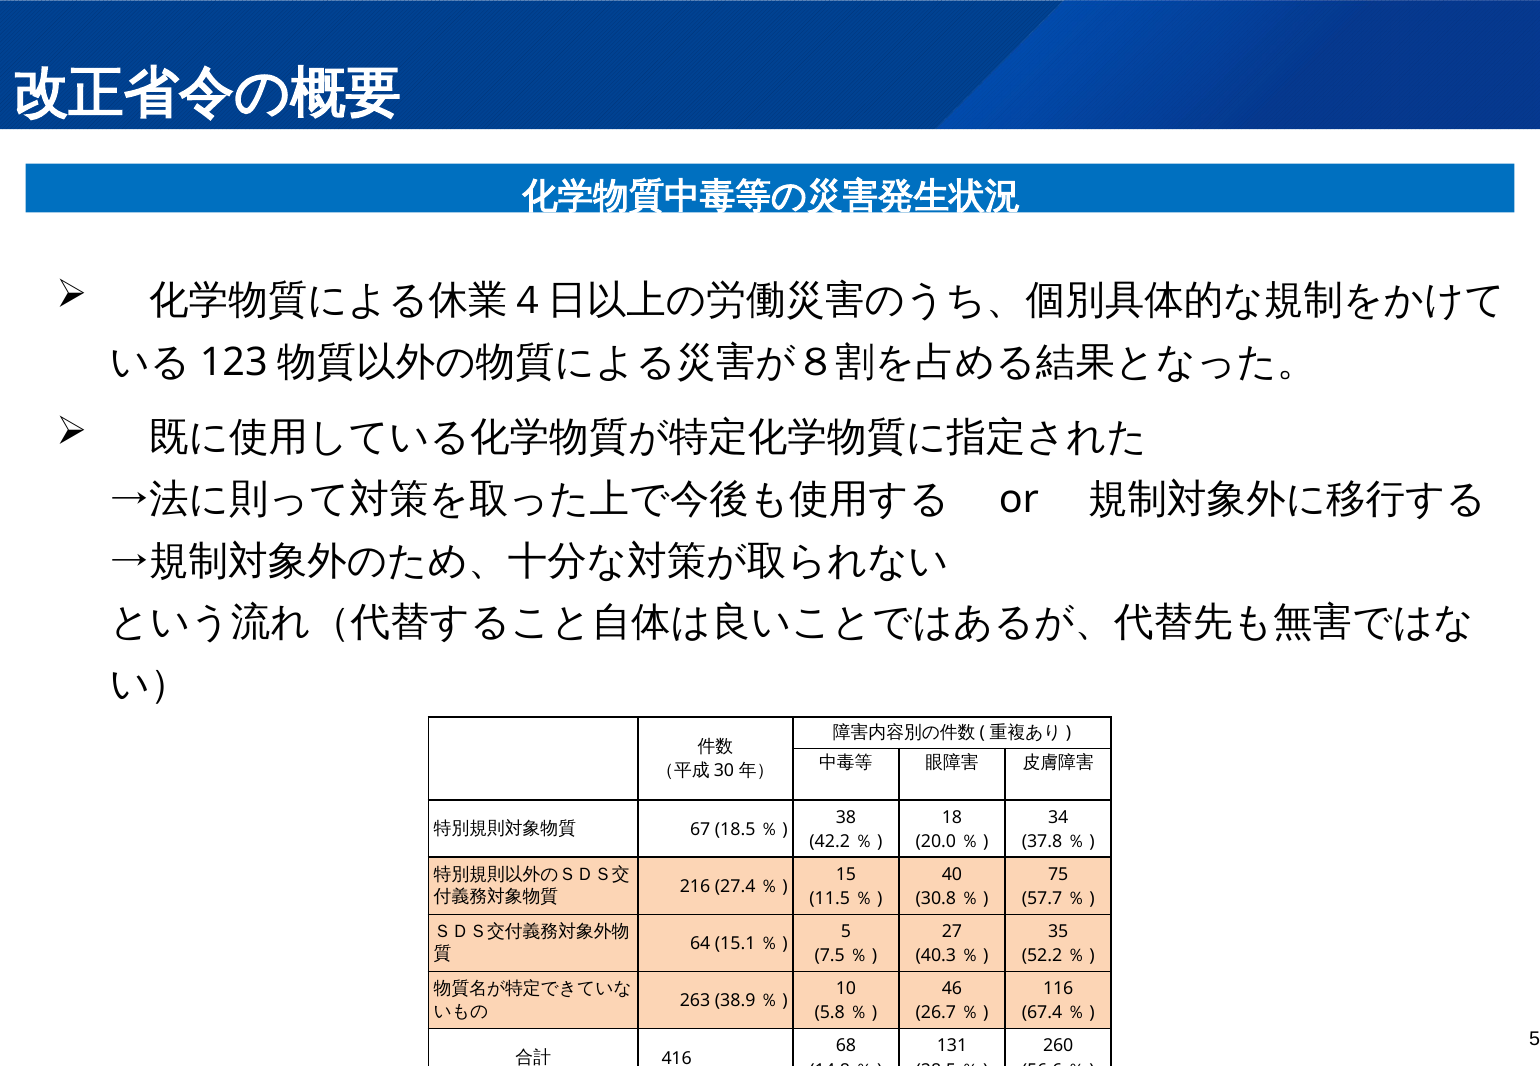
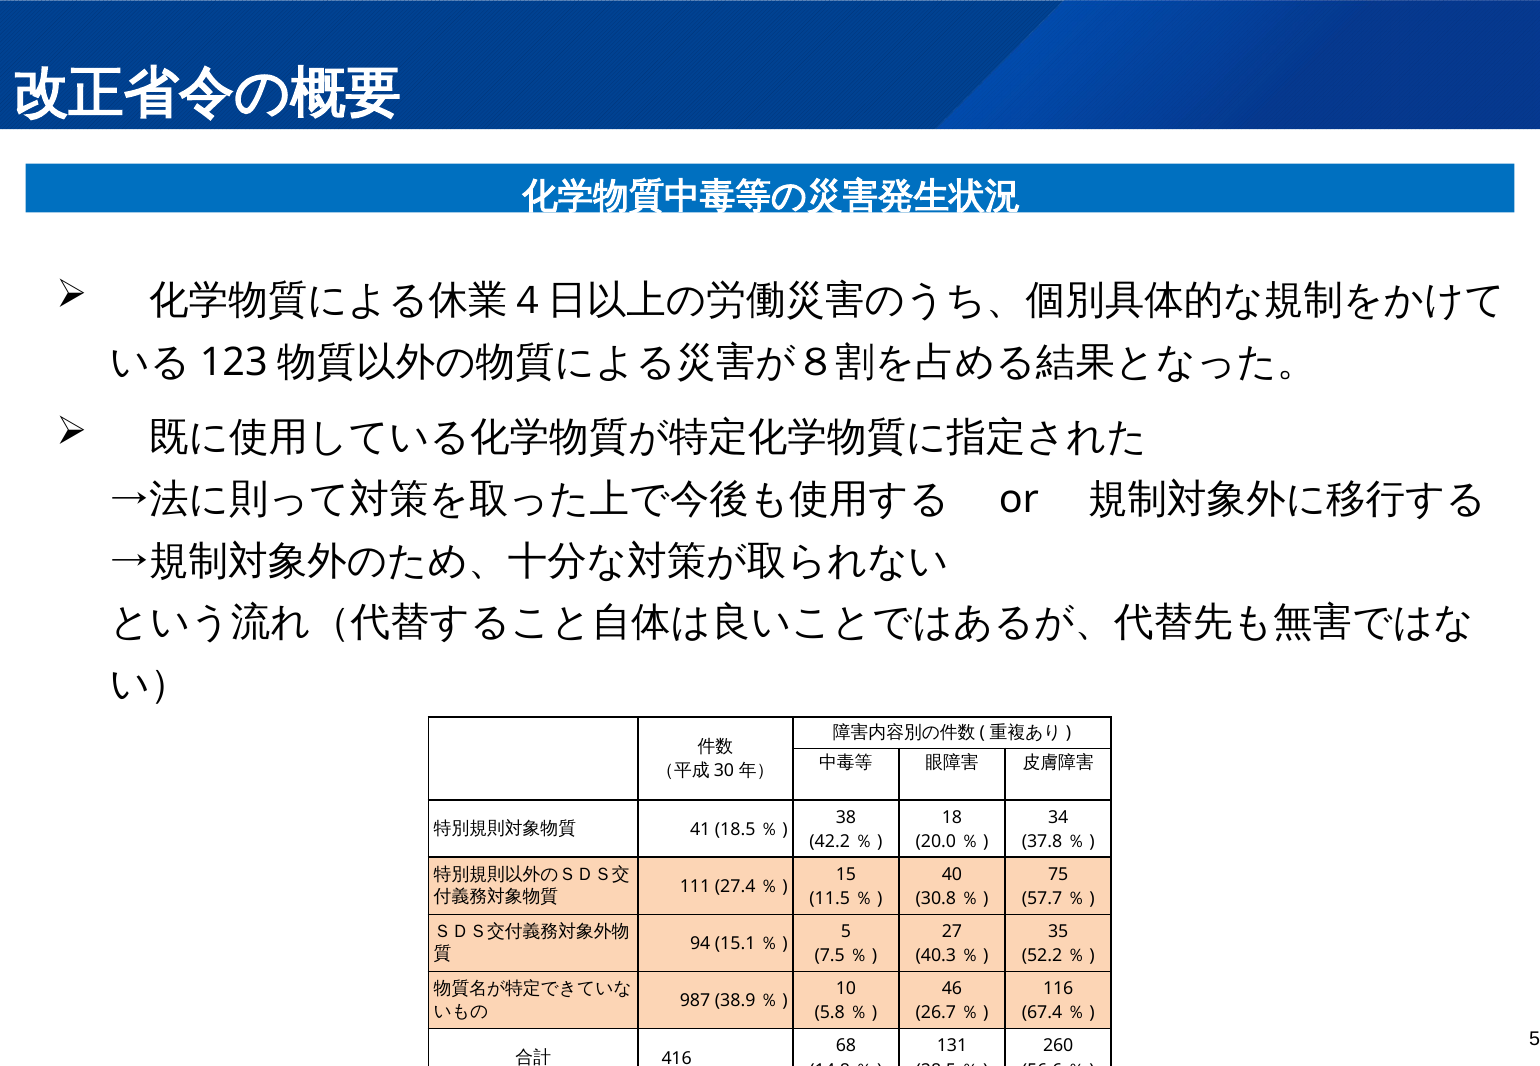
67: 67 -> 41 (700, 830)
216: 216 -> 111 (695, 887)
64: 64 -> 94 (700, 944)
263: 263 -> 987 (695, 1001)
